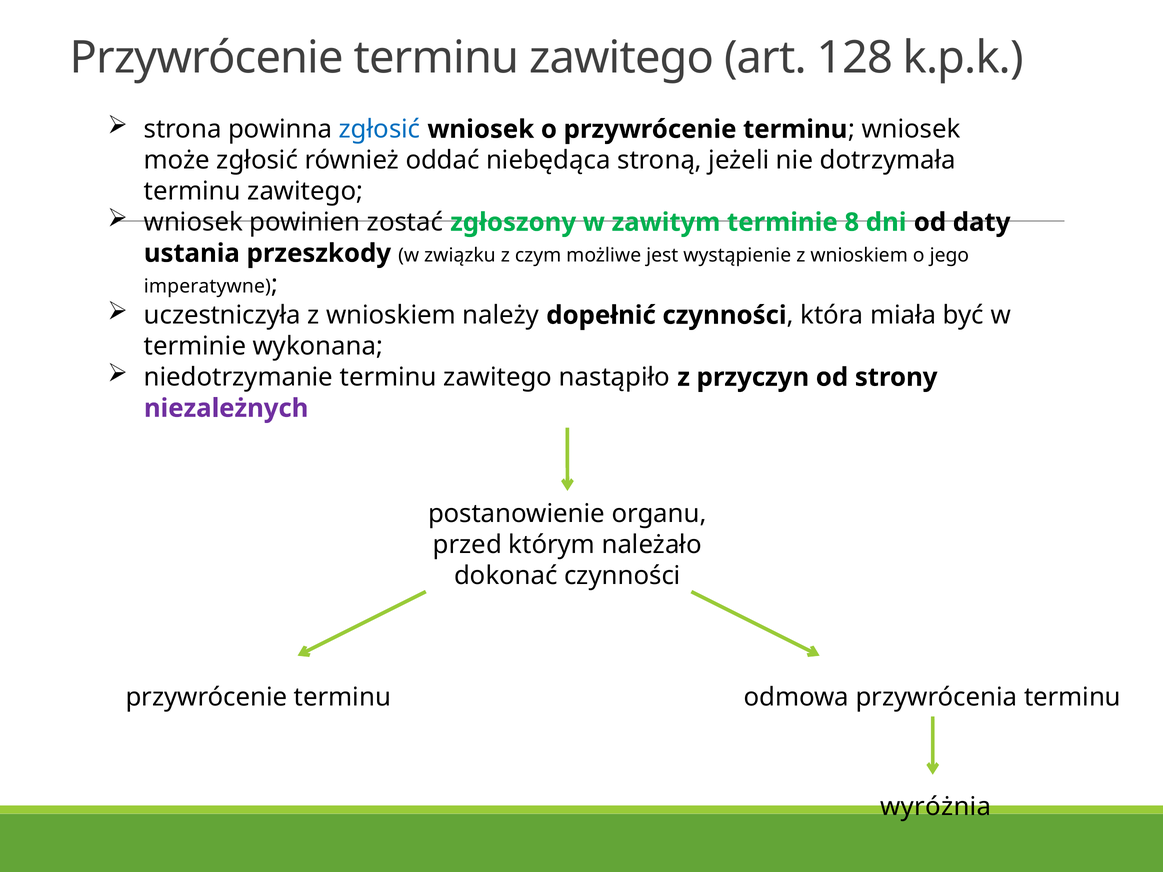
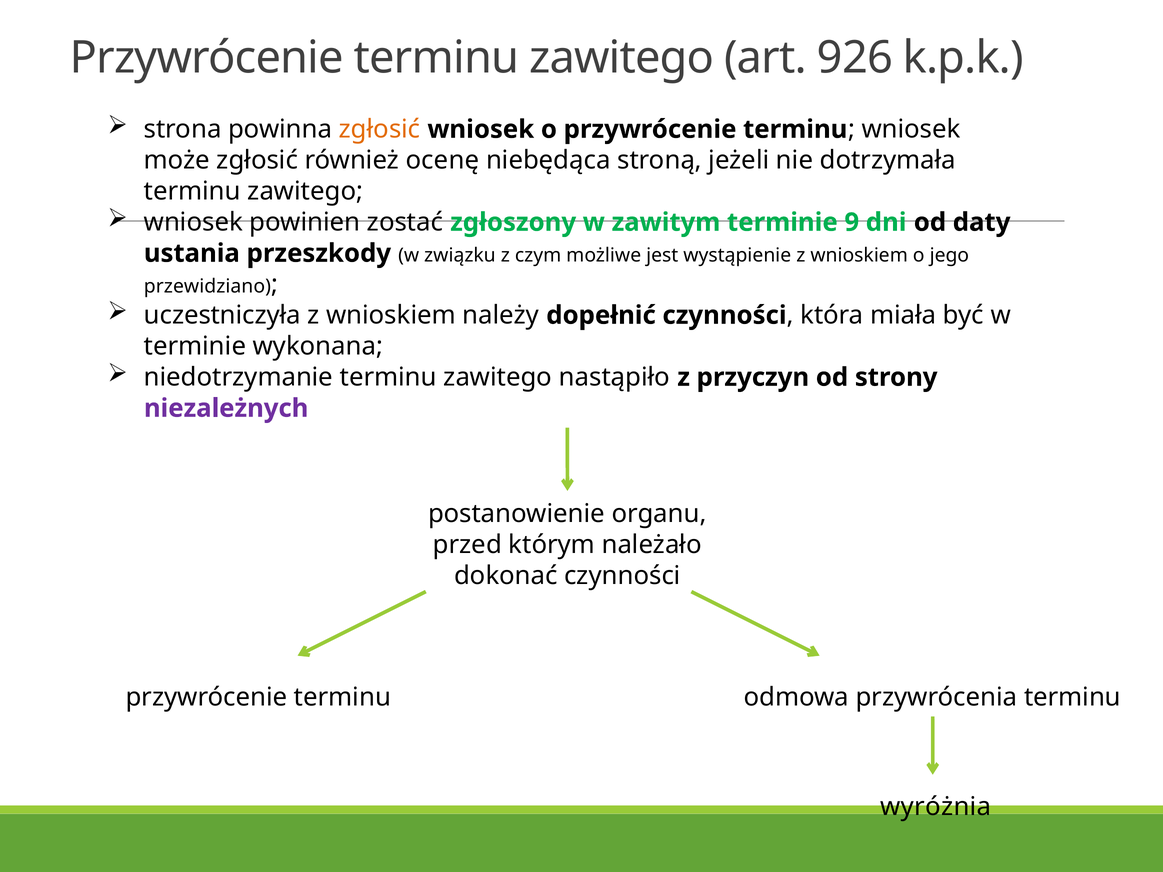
128: 128 -> 926 (855, 58)
zgłosić colour: blue -> orange (380, 129)
oddać: oddać -> ocenę (442, 160)
8: 8 -> 9 (852, 222)
imperatywne: imperatywne -> przewidziano (207, 287)
